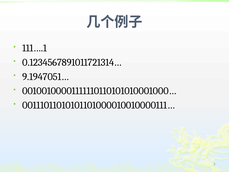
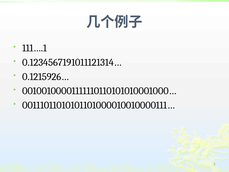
0.1234567891011721314…: 0.1234567891011721314… -> 0.1234567191011121314… (72, 62)
9.1947051…: 9.1947051… -> 0.1215926… (46, 77)
